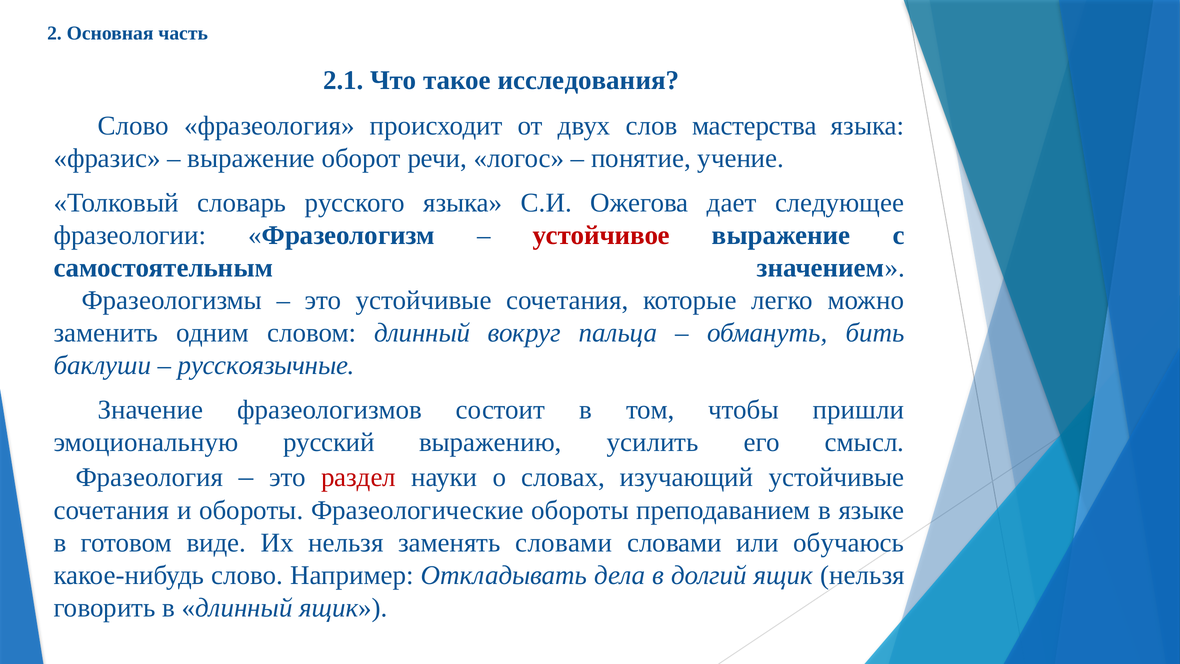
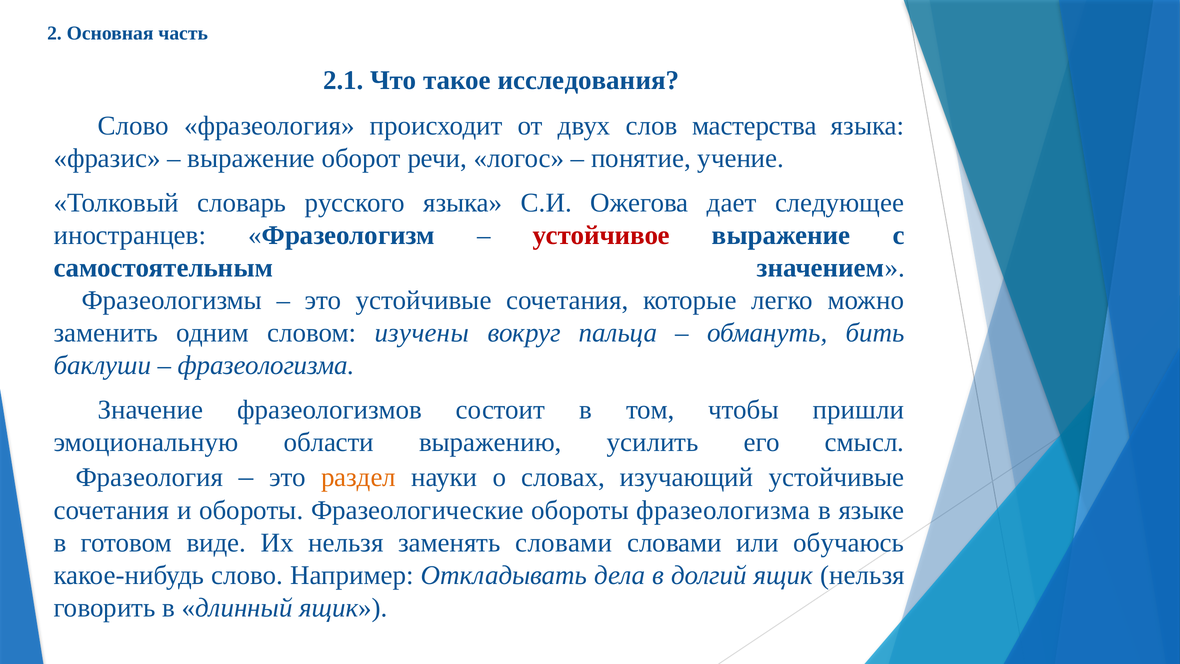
фразеологии: фразеологии -> иностранцев (130, 235)
словом длинный: длинный -> изучены (422, 333)
русскоязычные: русскоязычные -> фразеологизма (266, 365)
русский: русский -> области (329, 442)
раздел colour: red -> orange (358, 477)
обороты преподаванием: преподаванием -> фразеологизма (723, 510)
